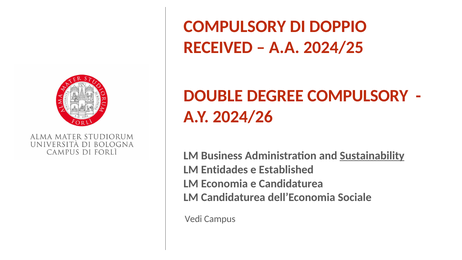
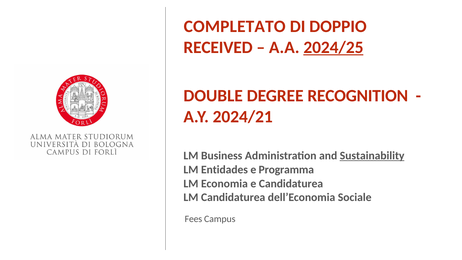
COMPULSORY: COMPULSORY -> COMPLETATO (235, 27)
2024/25 underline: none -> present (333, 47)
DEGREE COMPULSORY: COMPULSORY -> RECOGNITION (358, 96)
2024/26: 2024/26 -> 2024/21 (243, 117)
Established: Established -> Programma (286, 170)
Vedi: Vedi -> Fees (193, 219)
